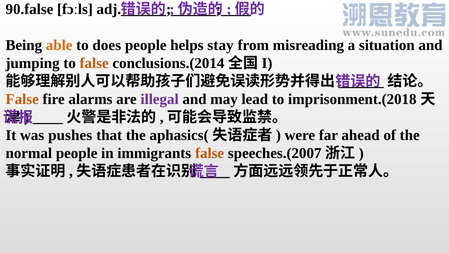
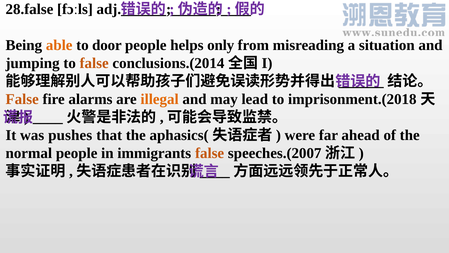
90.false: 90.false -> 28.false (29, 9)
does: does -> door (107, 45)
stay: stay -> only (221, 45)
illegal colour: purple -> orange (160, 99)
